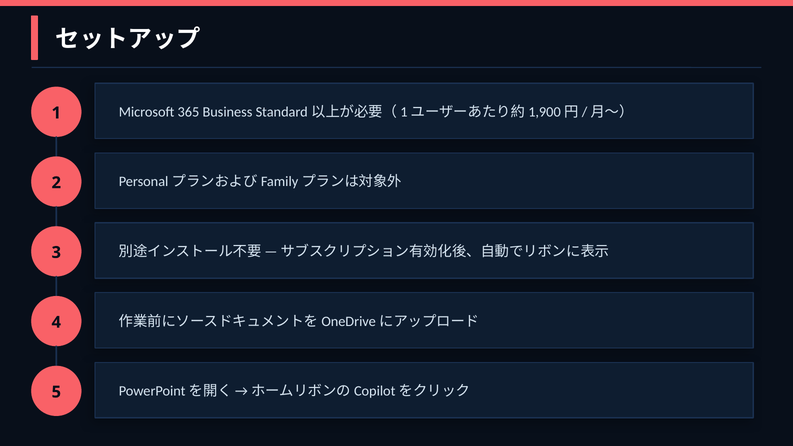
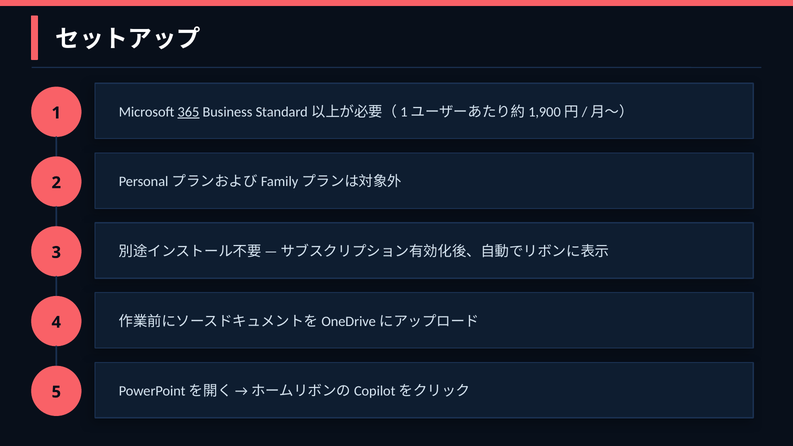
365 underline: none -> present (188, 112)
